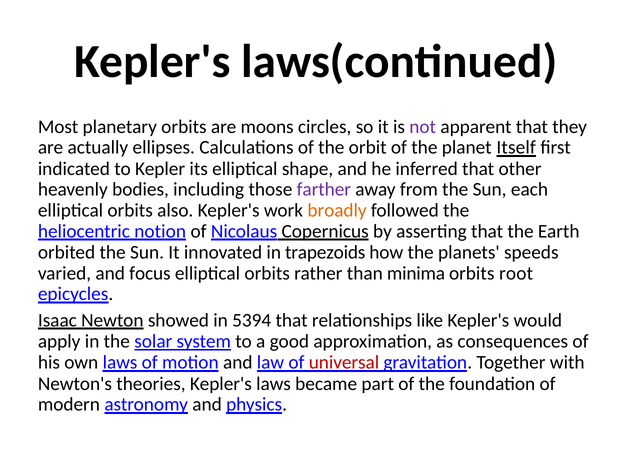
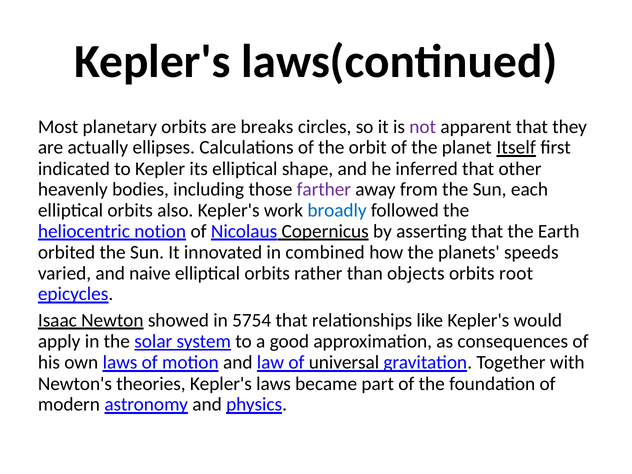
moons: moons -> breaks (267, 127)
broadly colour: orange -> blue (337, 210)
trapezoids: trapezoids -> combined (325, 252)
focus: focus -> naive (150, 273)
minima: minima -> objects (416, 273)
5394: 5394 -> 5754 (252, 320)
universal colour: red -> black (344, 363)
